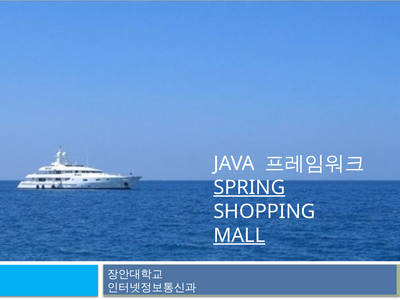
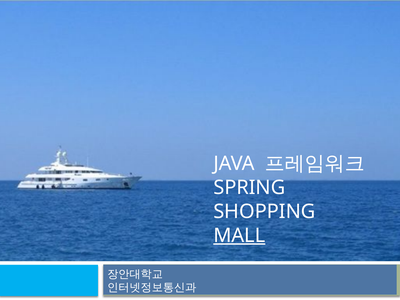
SPRING underline: present -> none (249, 187)
